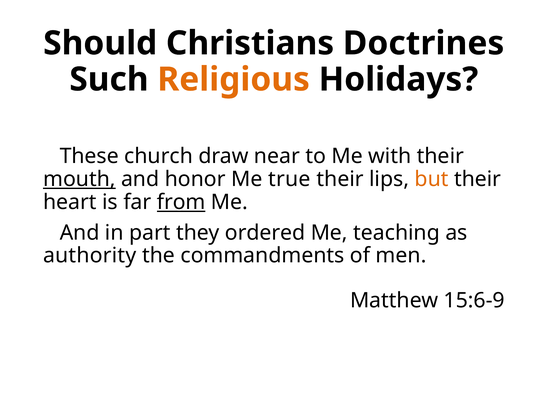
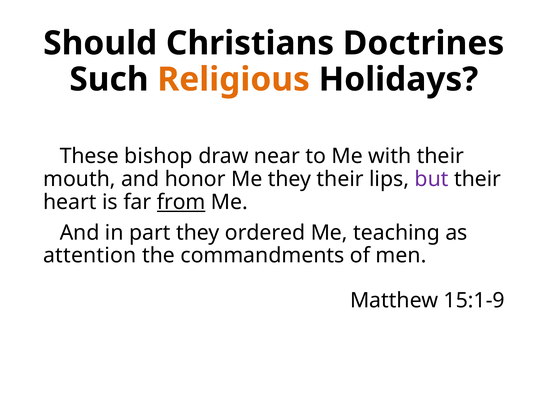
church: church -> bishop (159, 156)
mouth underline: present -> none (79, 179)
Me true: true -> they (290, 179)
but colour: orange -> purple (432, 179)
authority: authority -> attention (90, 256)
15:6-9: 15:6-9 -> 15:1-9 (474, 300)
